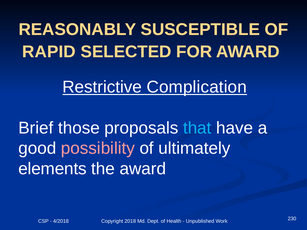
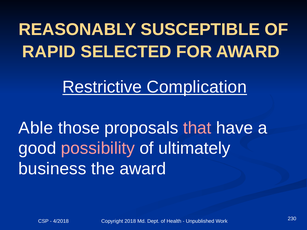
Brief: Brief -> Able (36, 128)
that colour: light blue -> pink (197, 128)
elements: elements -> business (52, 169)
